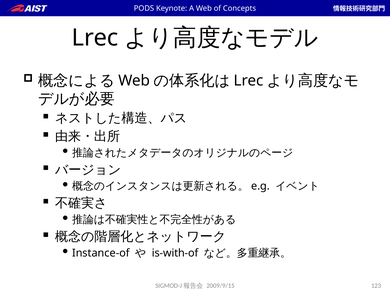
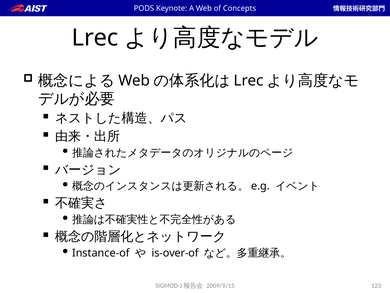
is-with-of: is-with-of -> is-over-of (175, 253)
